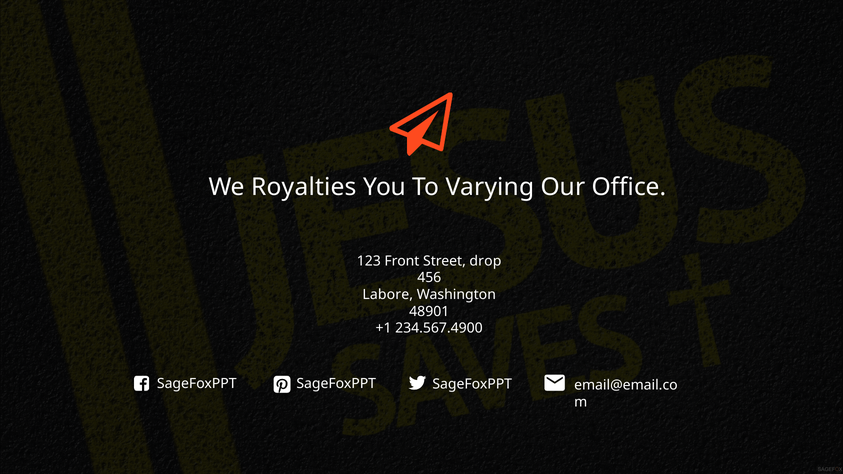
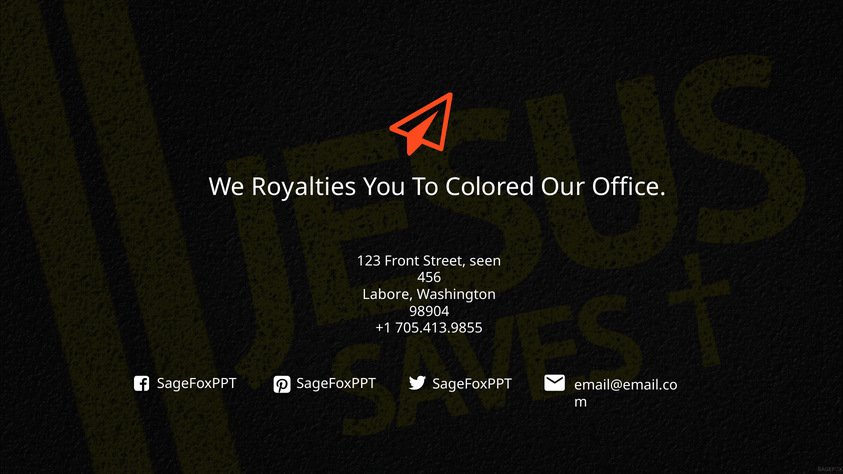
Varying: Varying -> Colored (490, 187)
drop: drop -> seen (485, 261)
48901: 48901 -> 98904 (429, 312)
234.567.4900: 234.567.4900 -> 705.413.9855 (439, 328)
